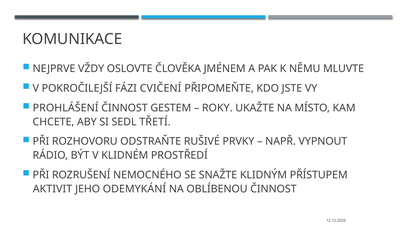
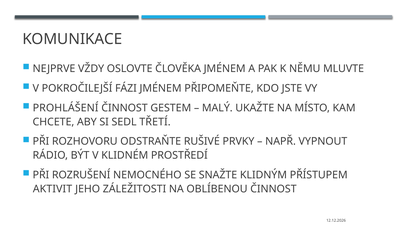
FÁZI CVIČENÍ: CVIČENÍ -> JMÉNEM (161, 88)
ROKY: ROKY -> MALÝ (217, 108)
ODEMYKÁNÍ: ODEMYKÁNÍ -> ZÁLEŽITOSTI (135, 189)
